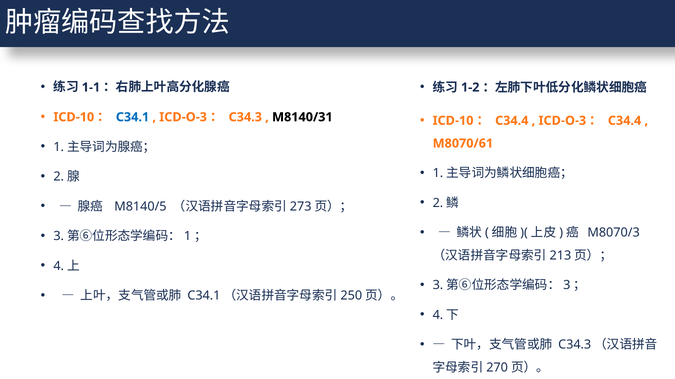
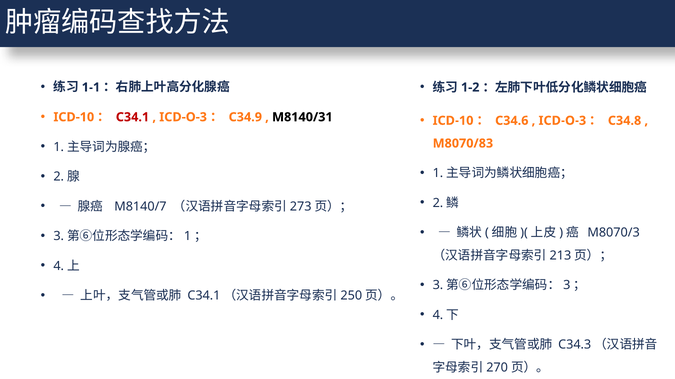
C34.1 colour: blue -> red (133, 117)
C34.3: C34.3 -> C34.9 (245, 117)
C34.4: C34.4 -> C34.6 (512, 121)
C34.4: C34.4 -> C34.8 (625, 121)
M8070/61: M8070/61 -> M8070/83 (463, 144)
M8140/5: M8140/5 -> M8140/7 (140, 207)
